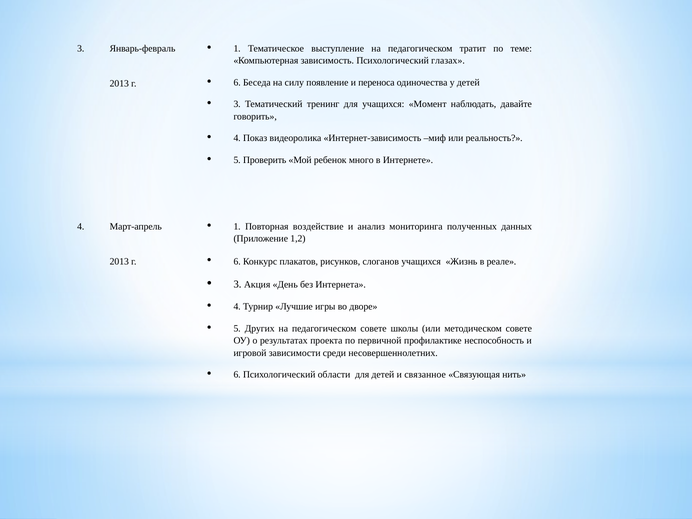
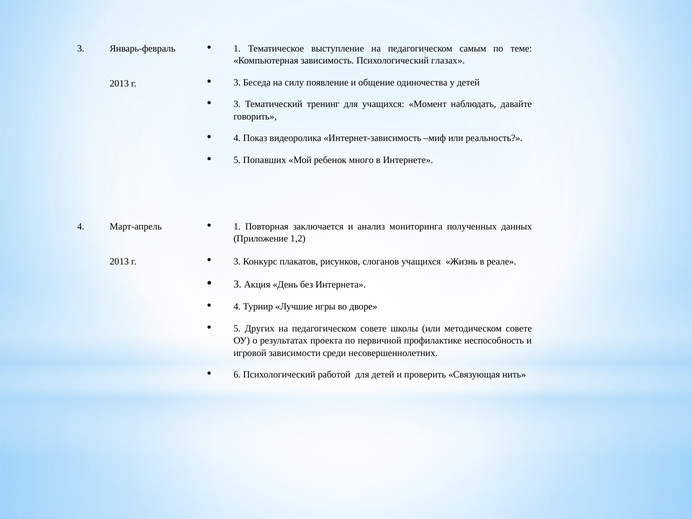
тратит: тратит -> самым (473, 48)
6: 6 -> 3 (237, 82)
переноса: переноса -> общение (376, 82)
Проверить: Проверить -> Попавших (265, 160)
воздействие: воздействие -> заключается (318, 226)
6: 6 -> 3 (237, 262)
области: области -> работой (334, 375)
связанное: связанное -> проверить (425, 375)
